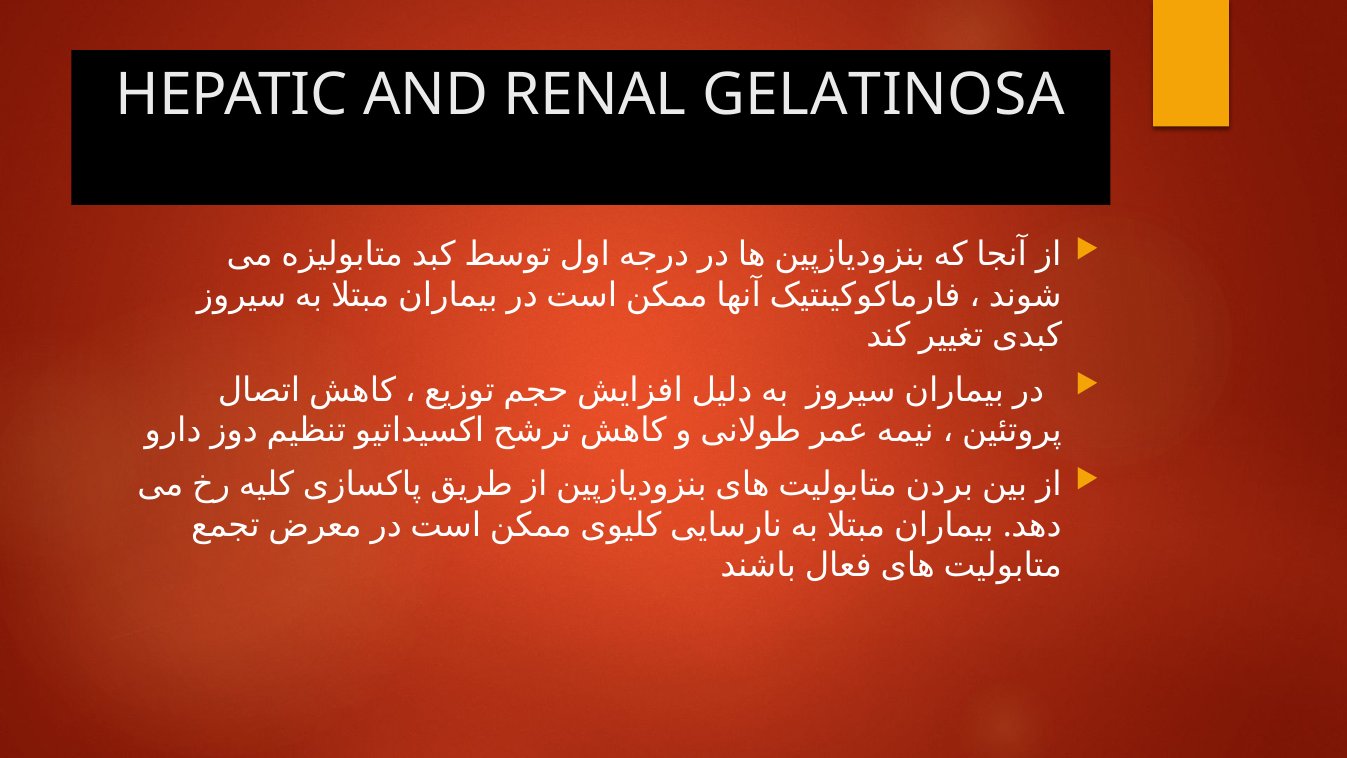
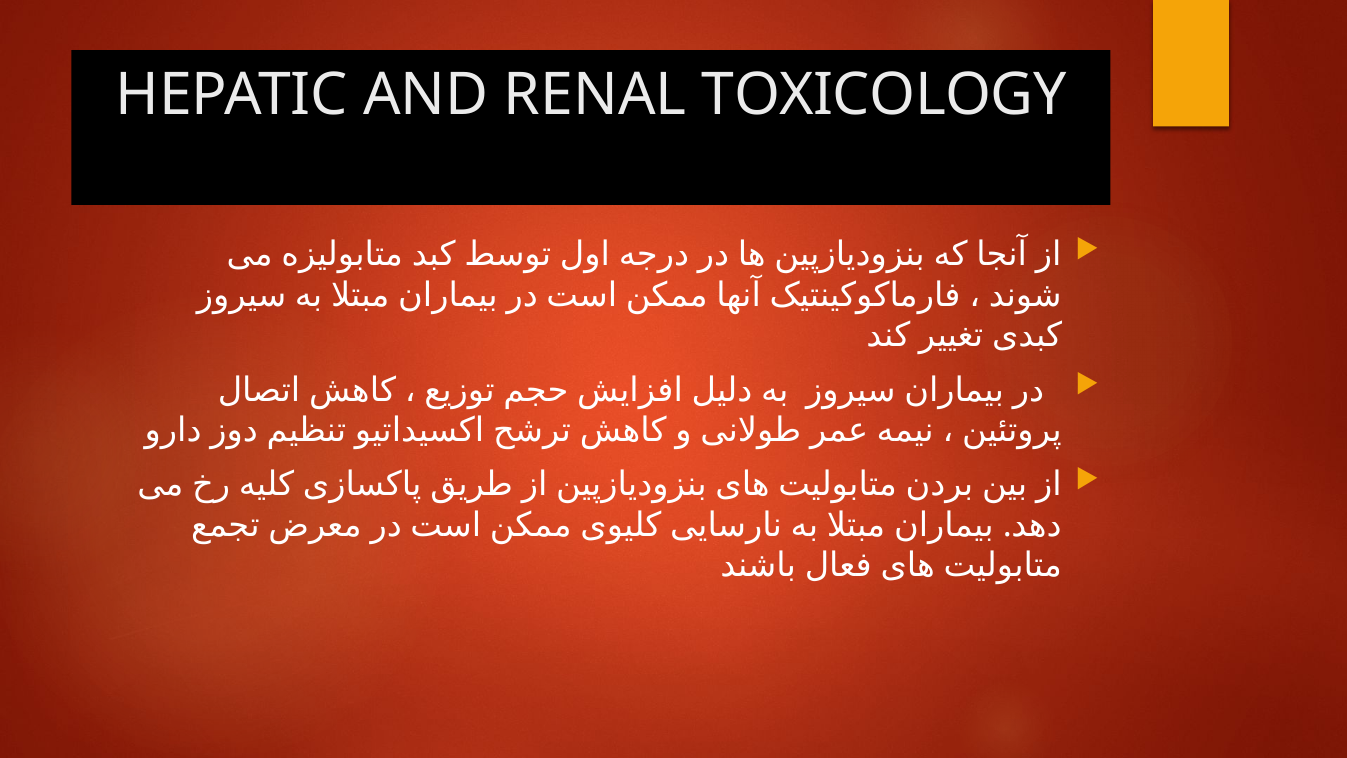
GELATINOSA: GELATINOSA -> TOXICOLOGY (884, 95)
